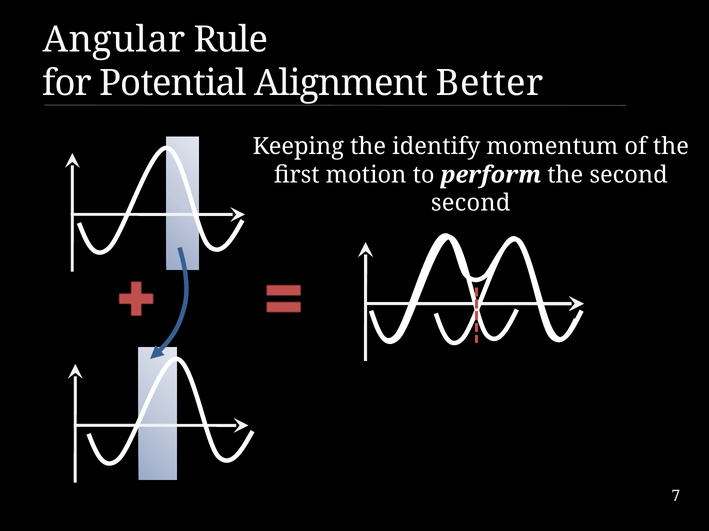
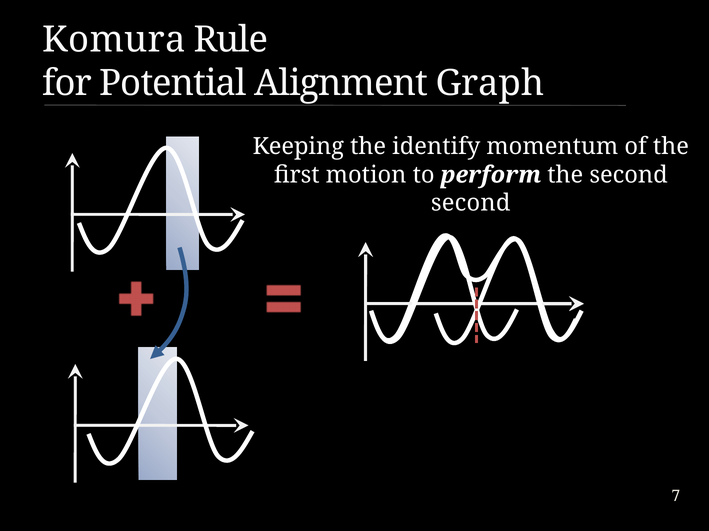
Angular: Angular -> Komura (114, 40)
Better: Better -> Graph (490, 84)
